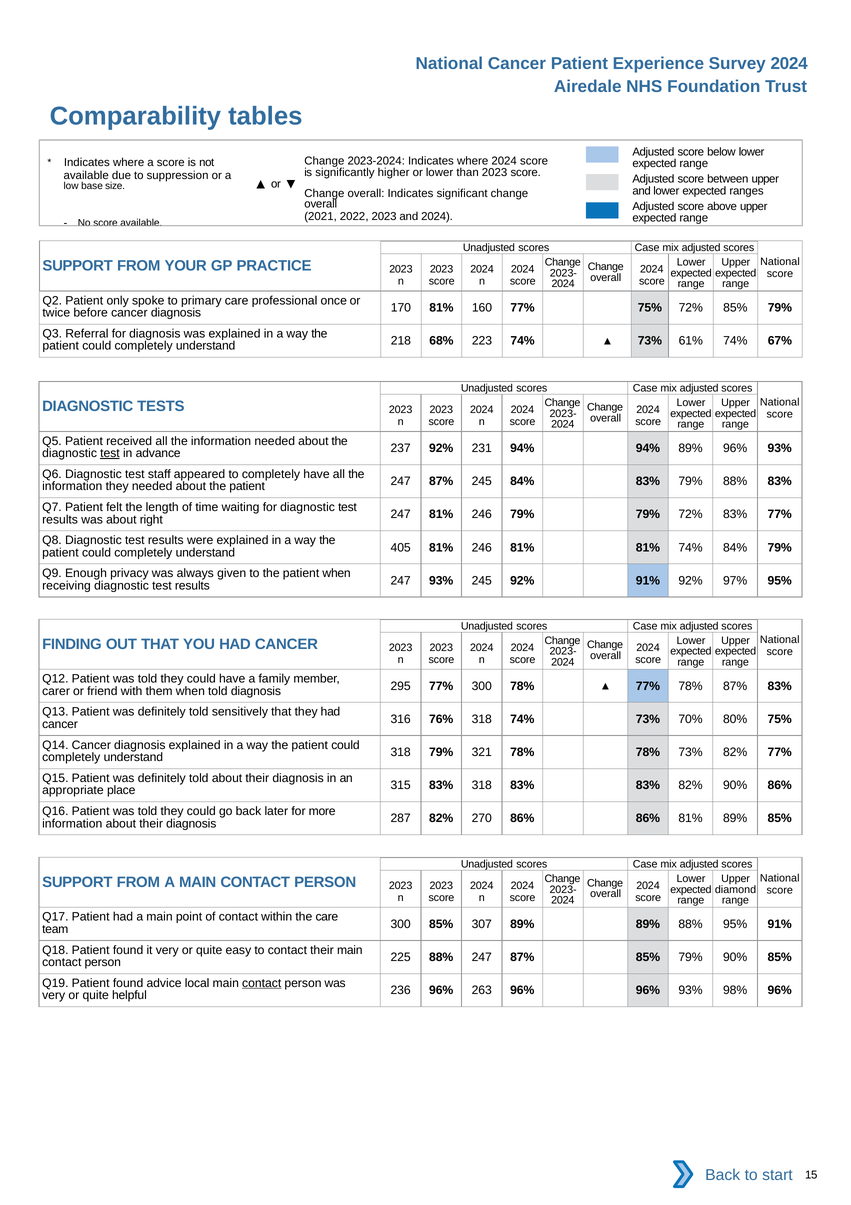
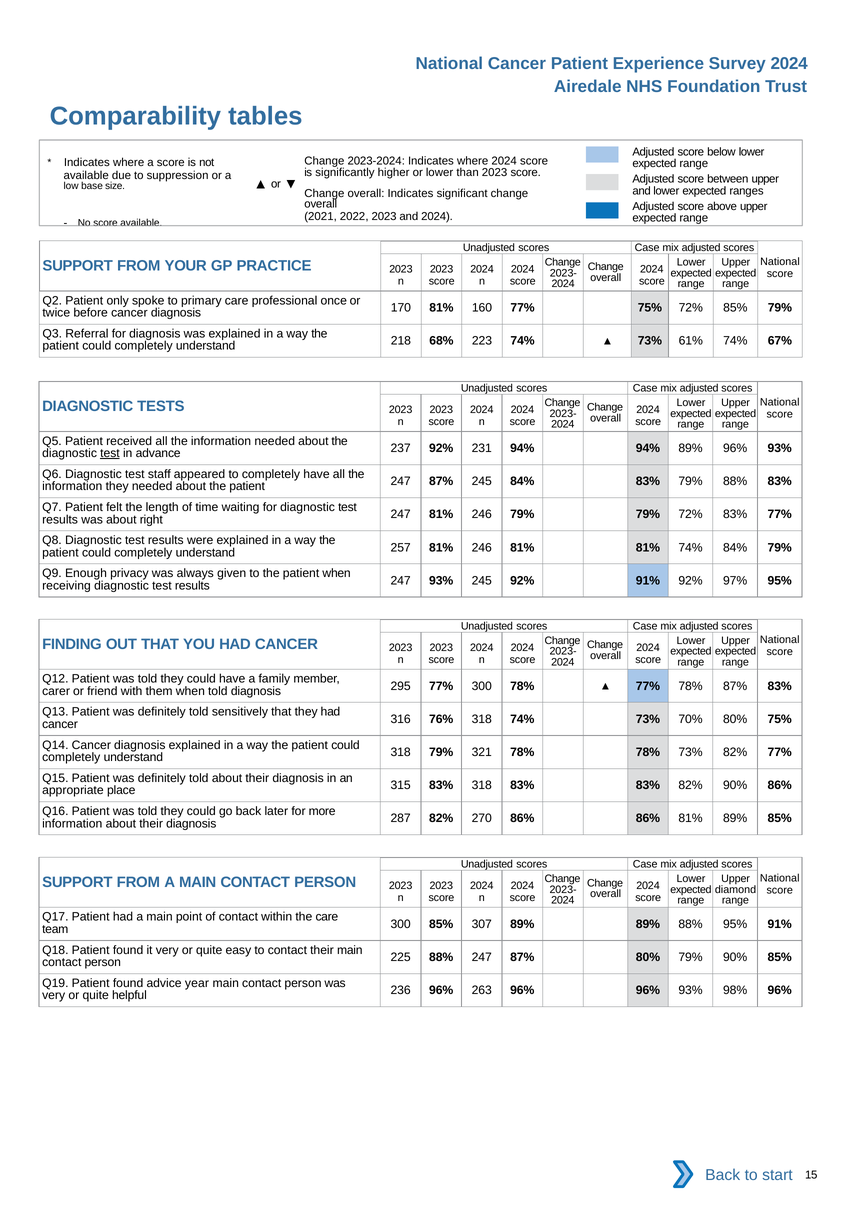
405: 405 -> 257 (401, 547)
87% 85%: 85% -> 80% (648, 957)
local: local -> year (197, 983)
contact underline: present -> none (262, 983)
